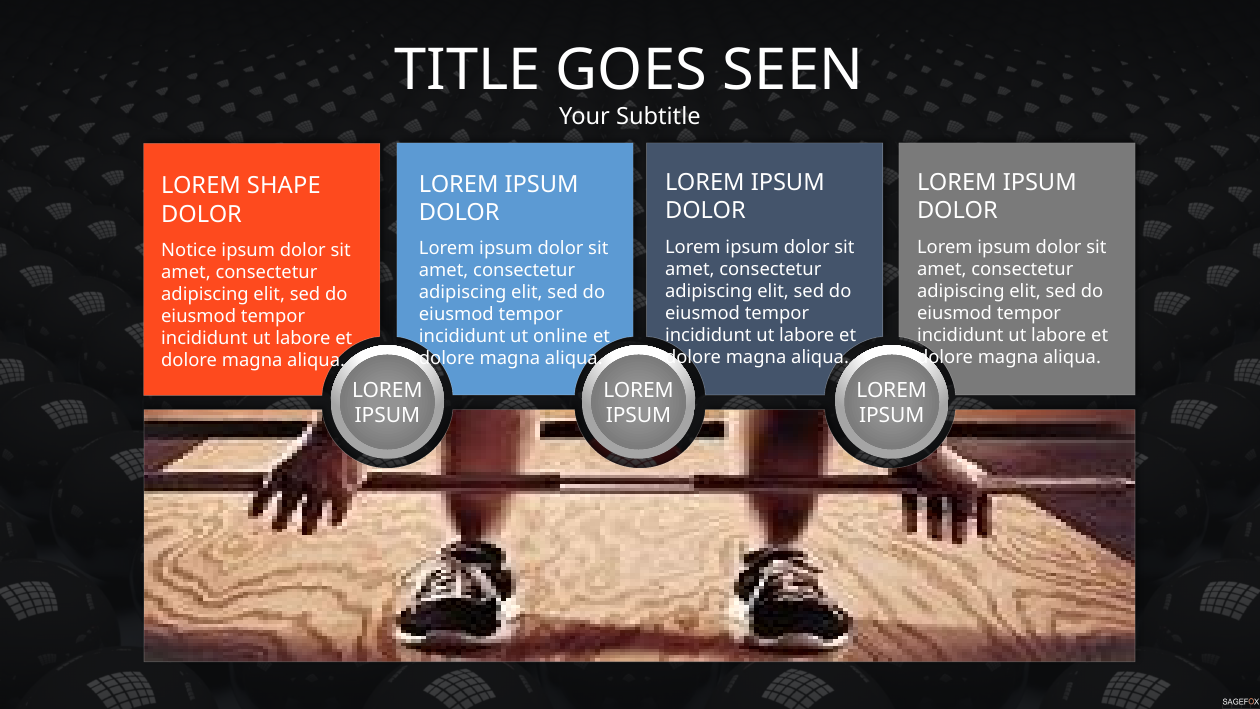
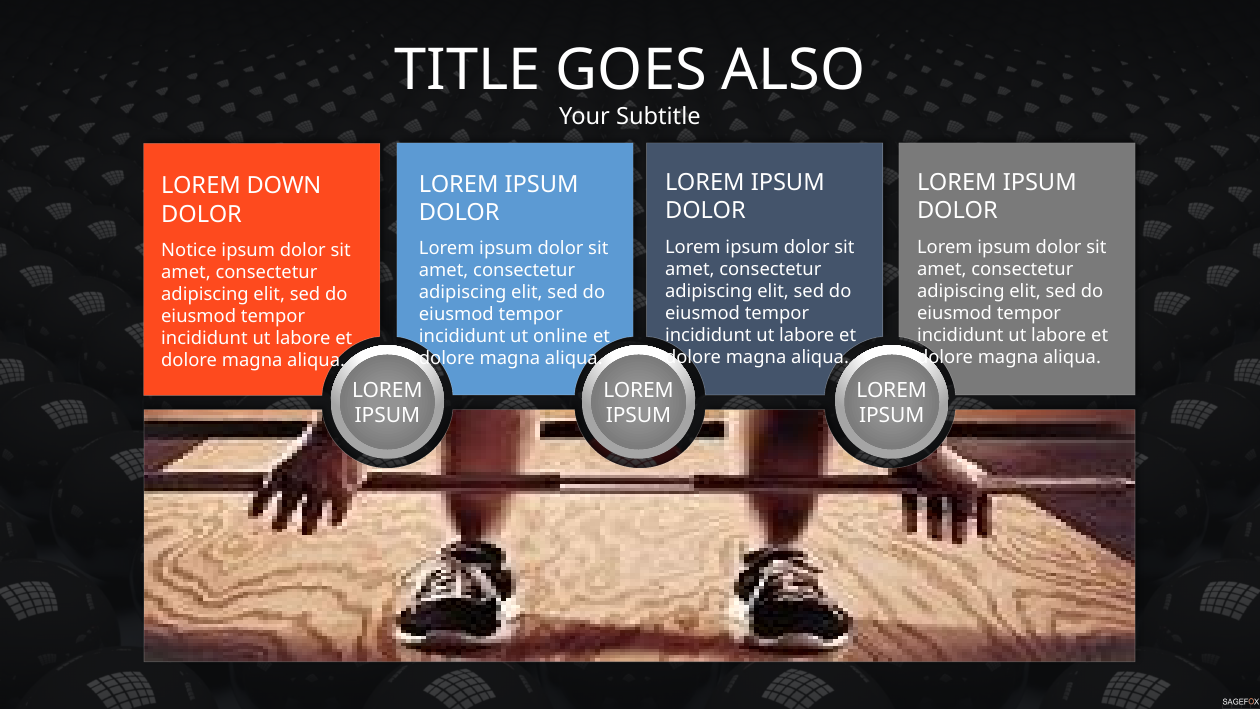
SEEN: SEEN -> ALSO (794, 70)
SHAPE: SHAPE -> DOWN (284, 186)
